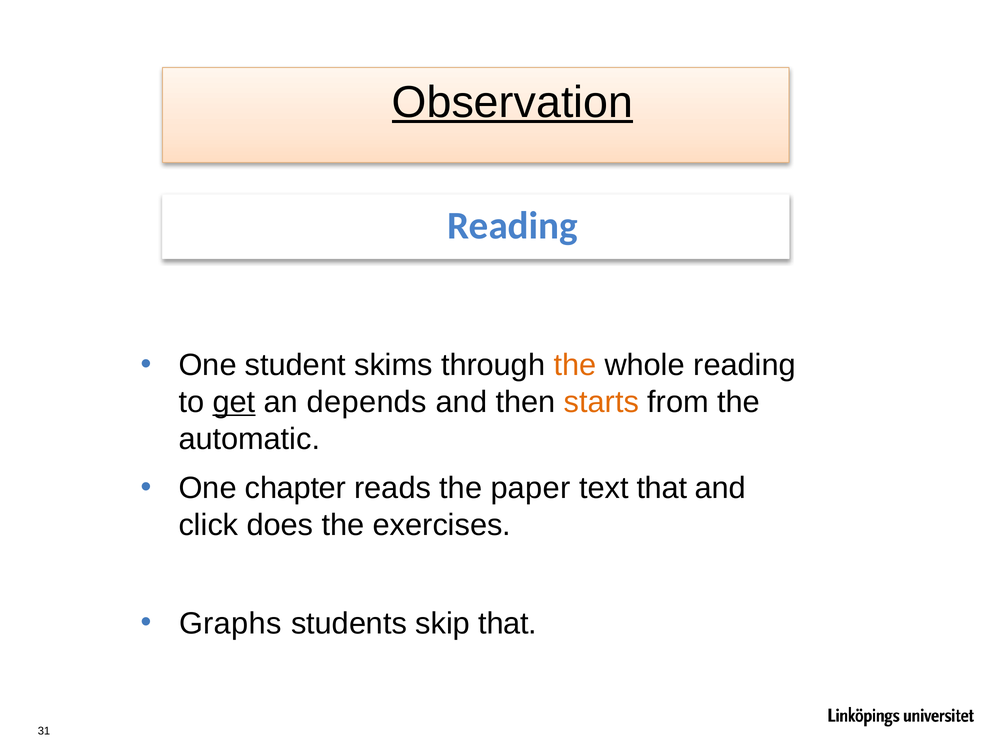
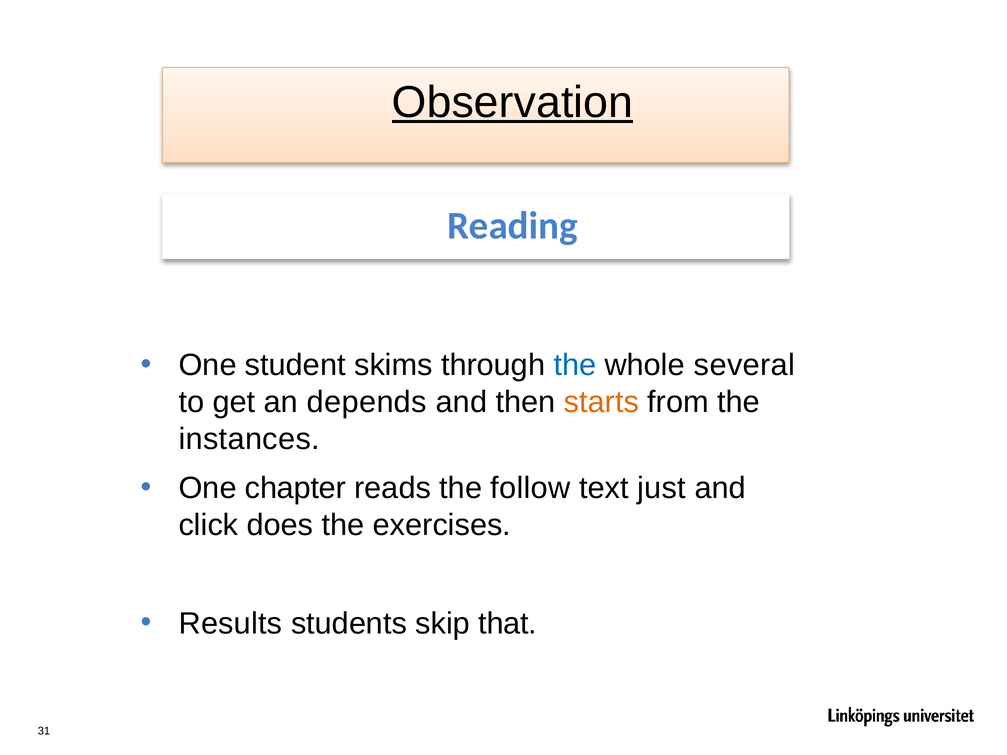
the colour: orange -> blue (575, 365)
whole reading: reading -> several (744, 365)
get underline: present -> none (234, 402)
automatic: automatic -> instances (249, 439)
paper: paper -> follow (530, 488)
text that: that -> just (662, 488)
Graphs: Graphs -> Results (230, 624)
